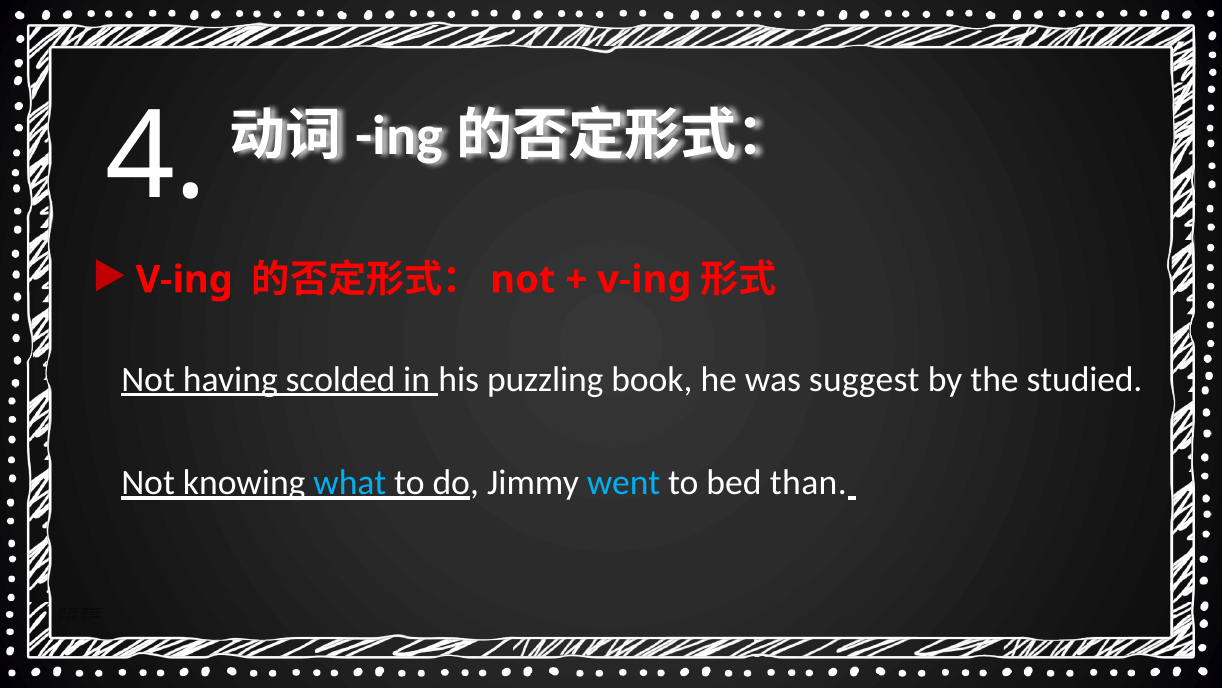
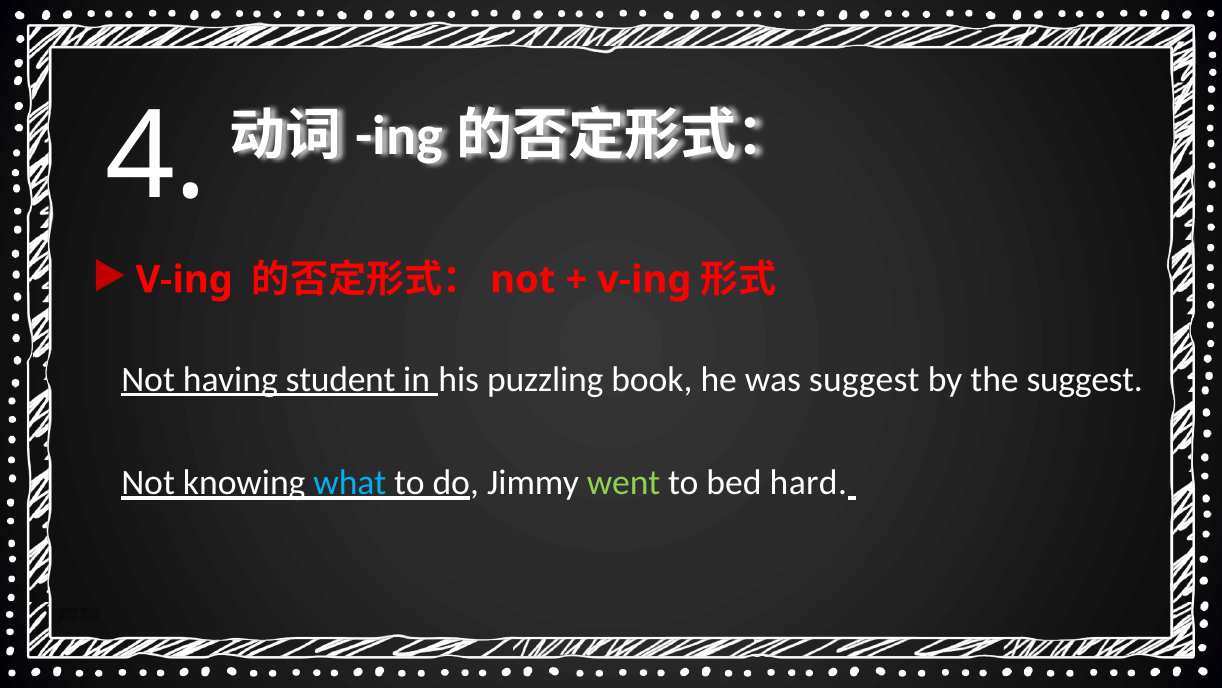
scolded: scolded -> student (341, 379)
the studied: studied -> suggest (1085, 379)
went colour: light blue -> light green (624, 482)
than: than -> hard (808, 482)
